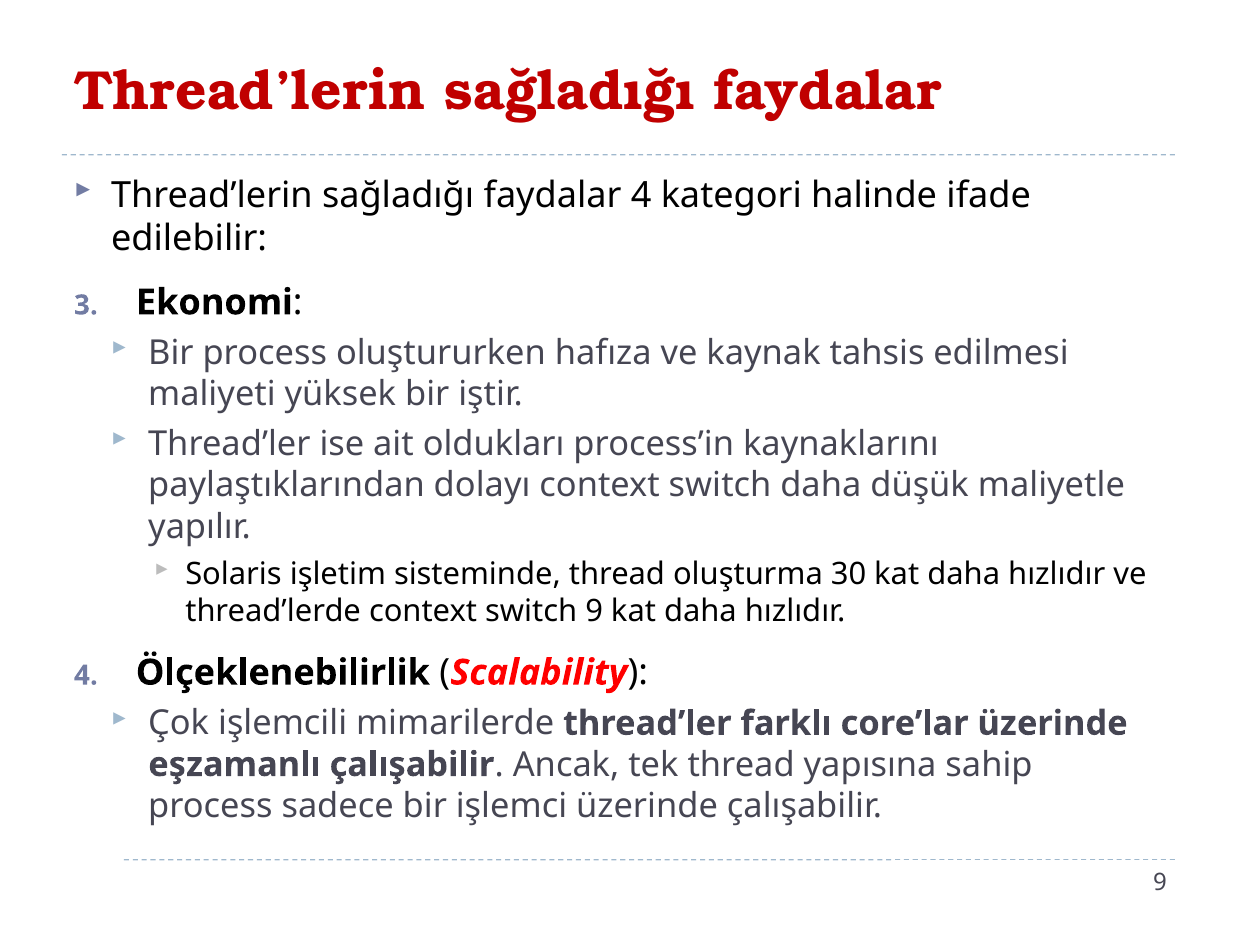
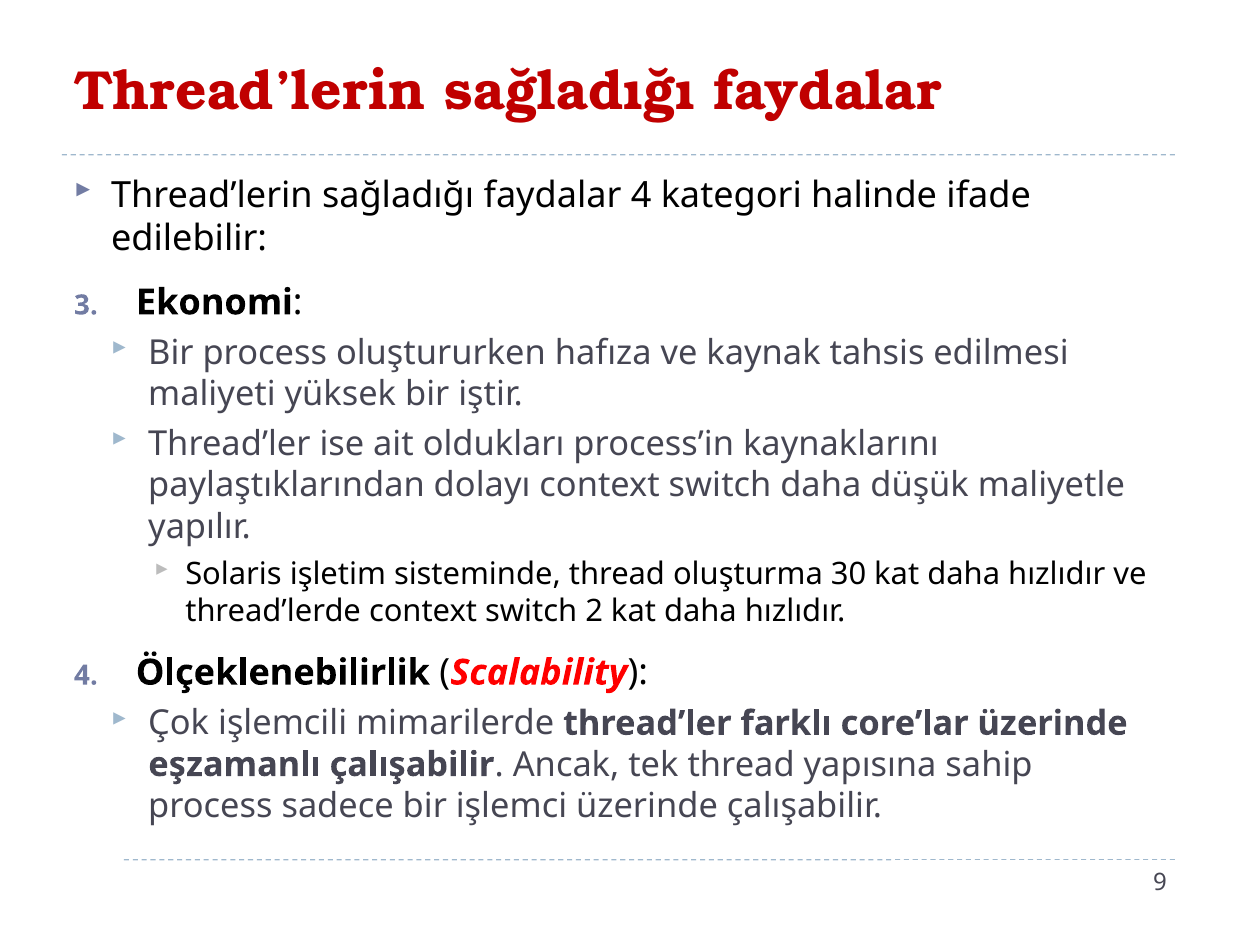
switch 9: 9 -> 2 (594, 611)
